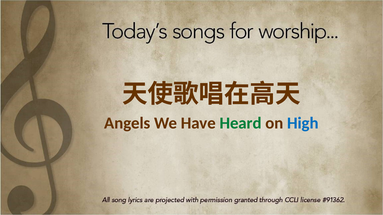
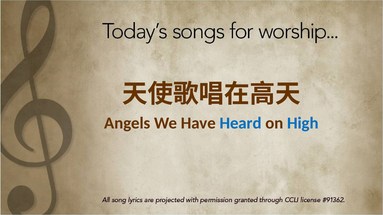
Heard colour: green -> blue (241, 123)
